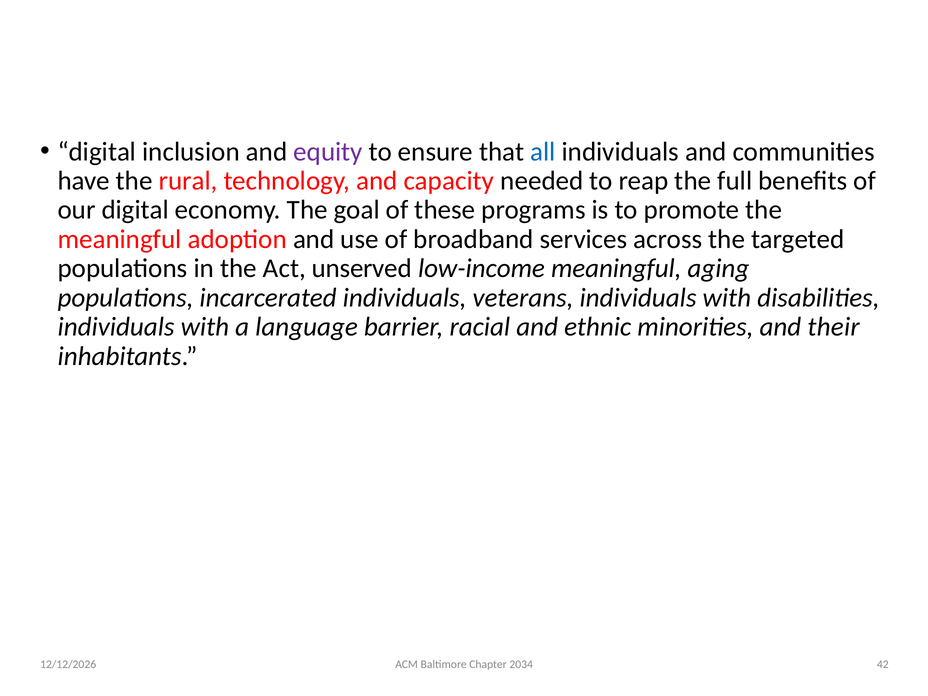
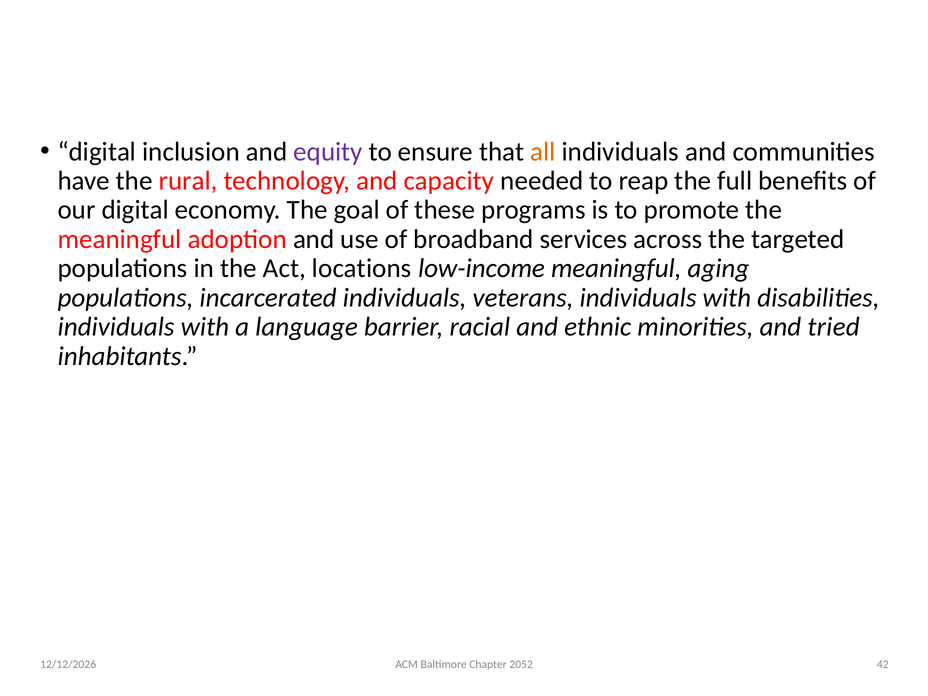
all colour: blue -> orange (543, 152)
unserved: unserved -> locations (362, 268)
their: their -> tried (834, 327)
2034: 2034 -> 2052 (521, 664)
